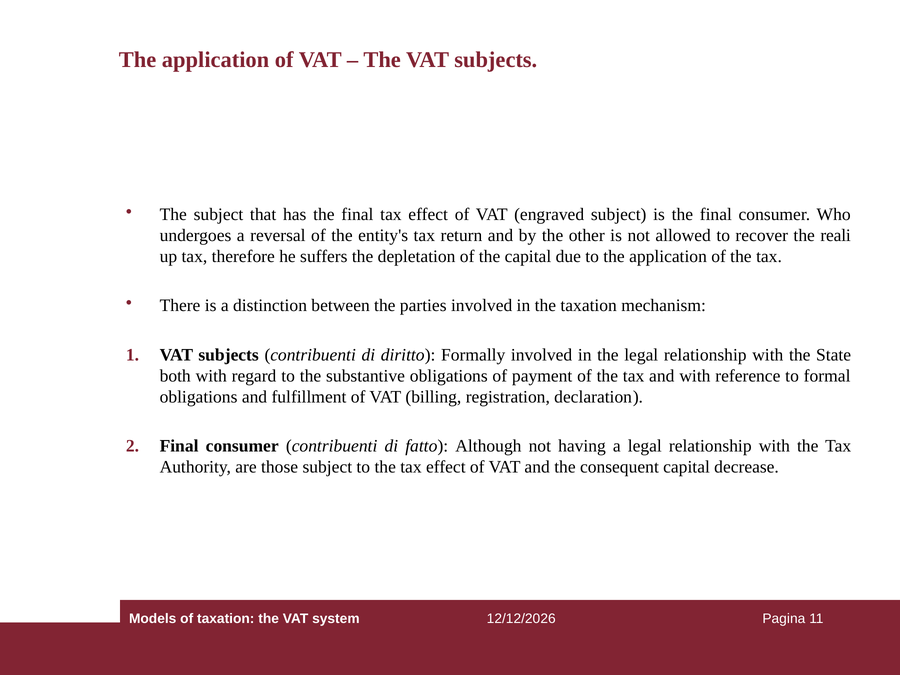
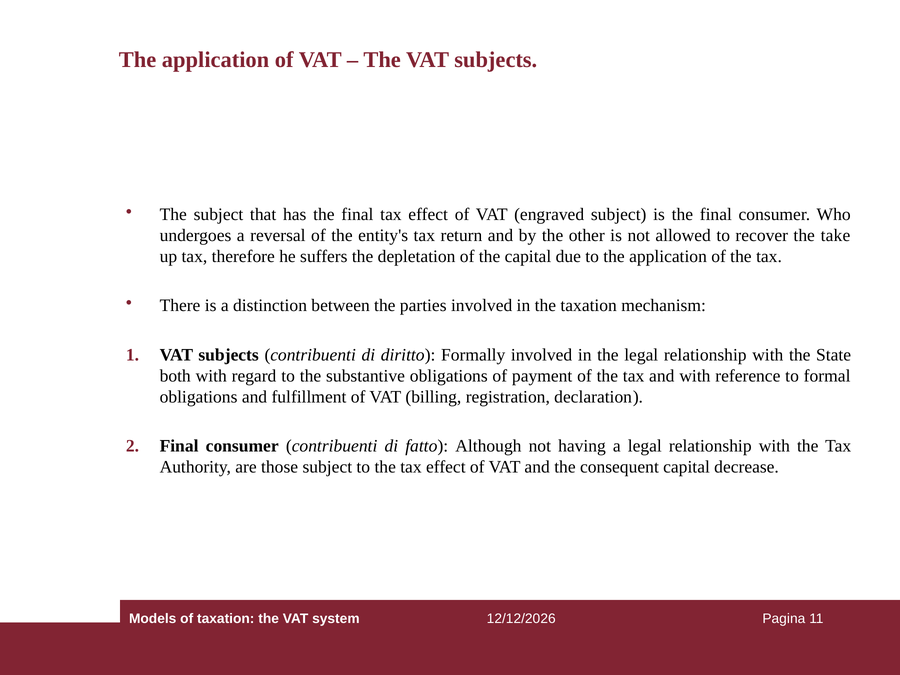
reali: reali -> take (835, 236)
